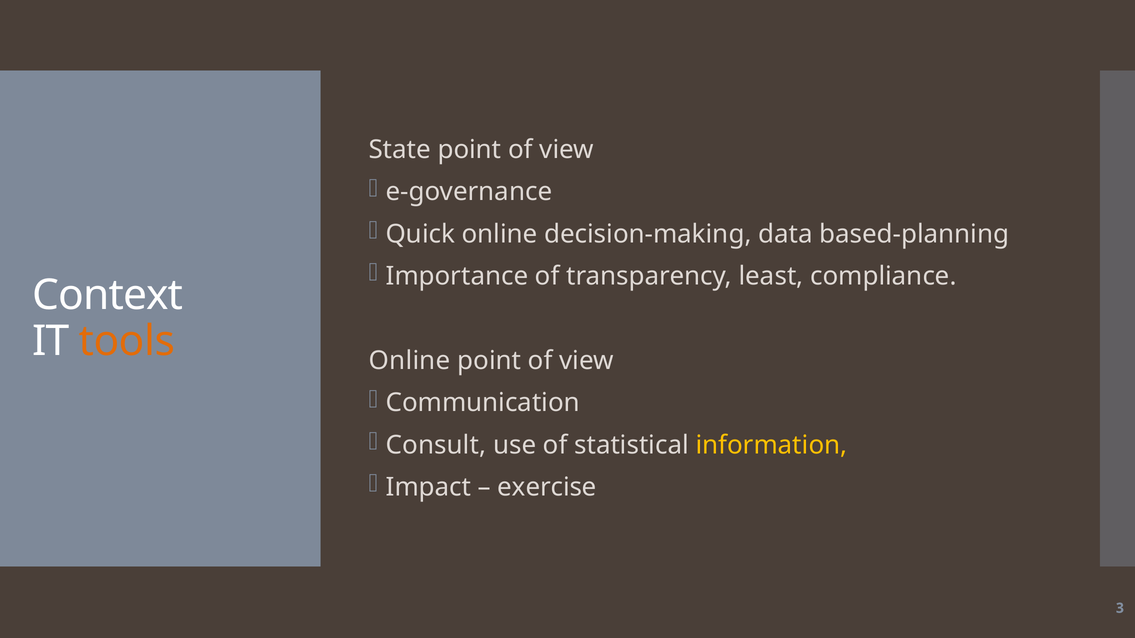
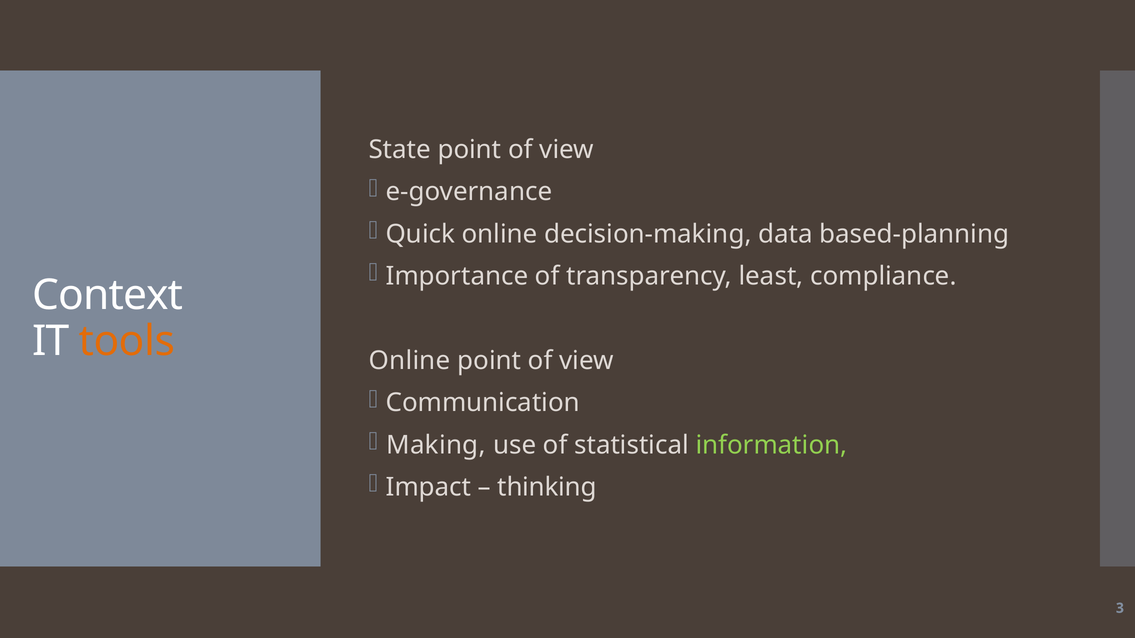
Consult: Consult -> Making (436, 445)
information colour: yellow -> light green (771, 445)
exercise: exercise -> thinking (547, 488)
